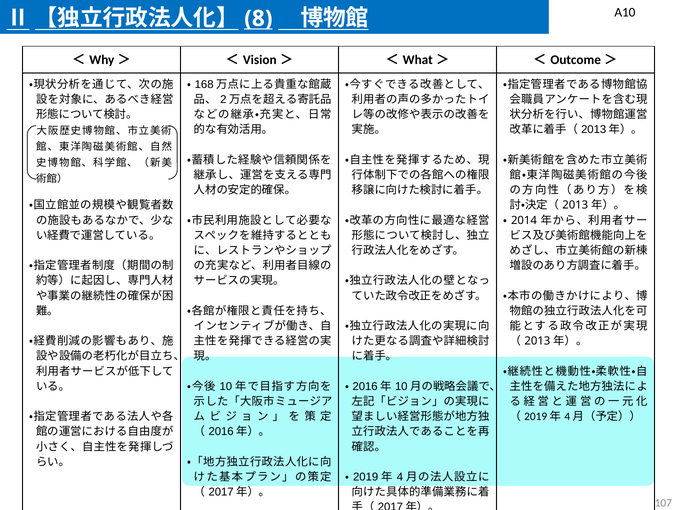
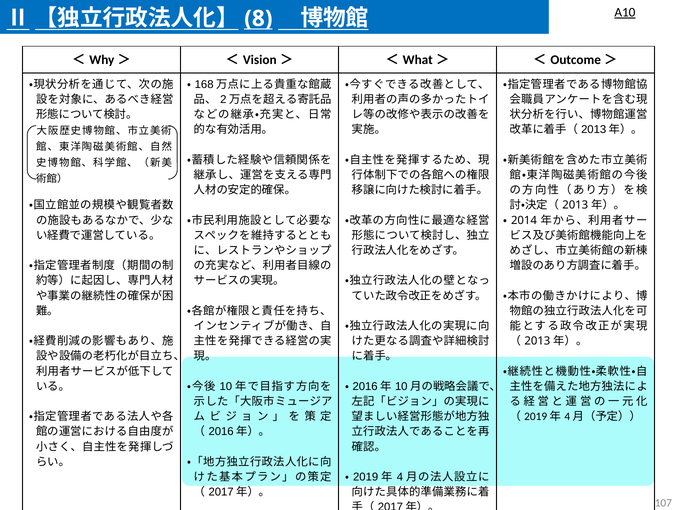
A10 underline: none -> present (625, 12)
